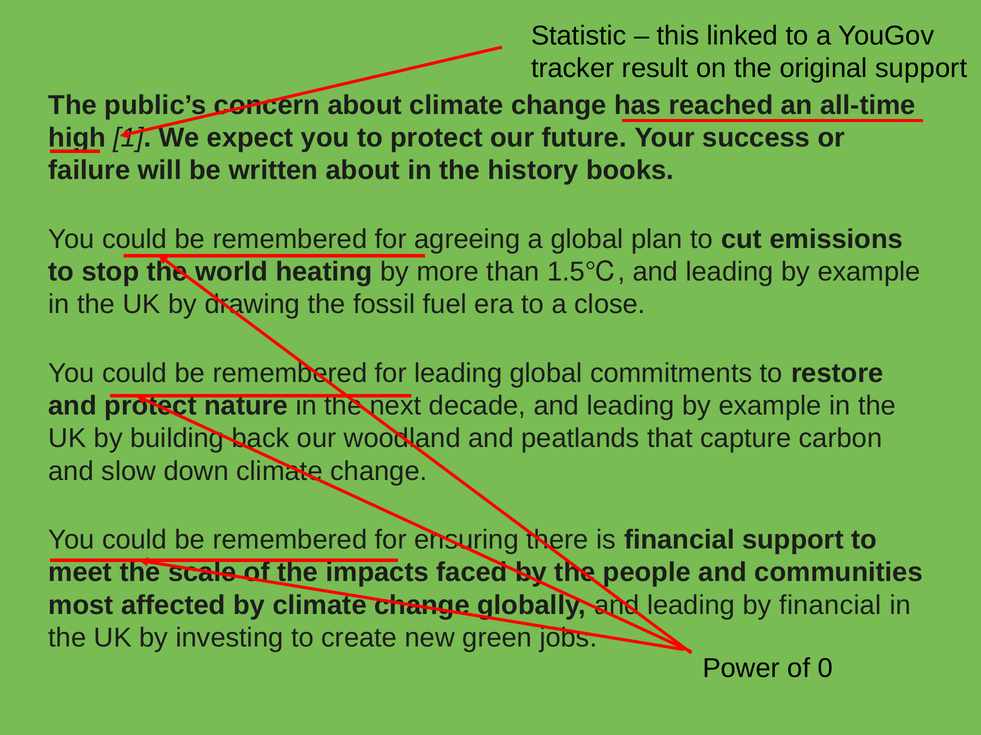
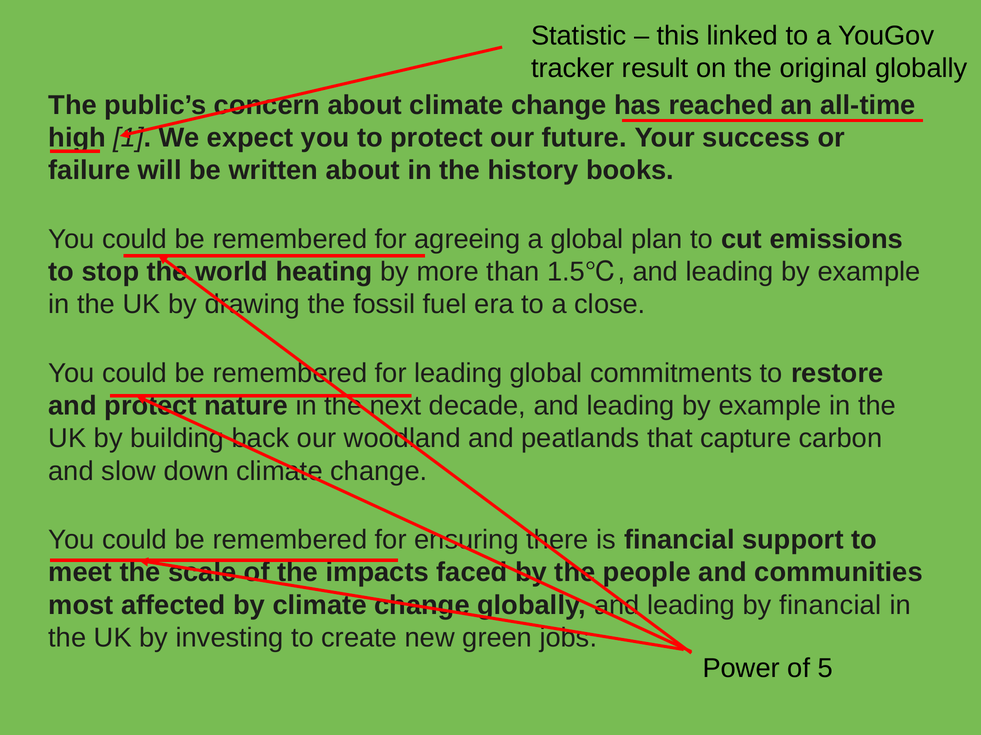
original support: support -> globally (921, 68)
0: 0 -> 5 (825, 669)
